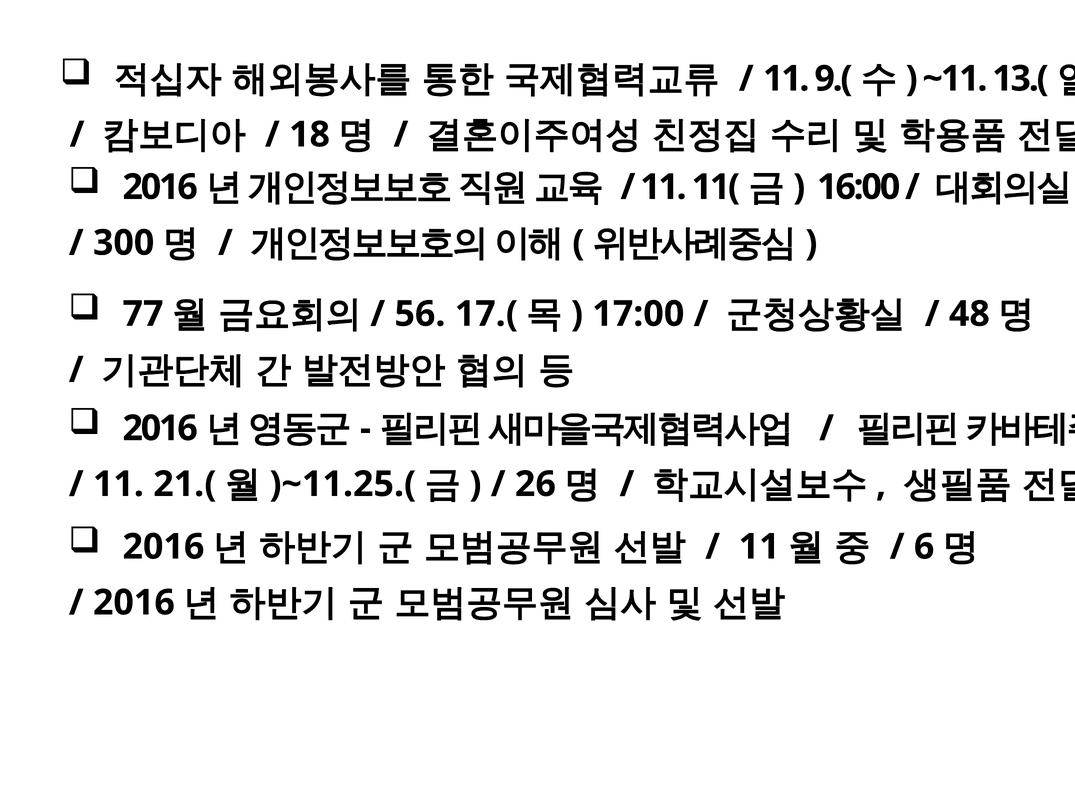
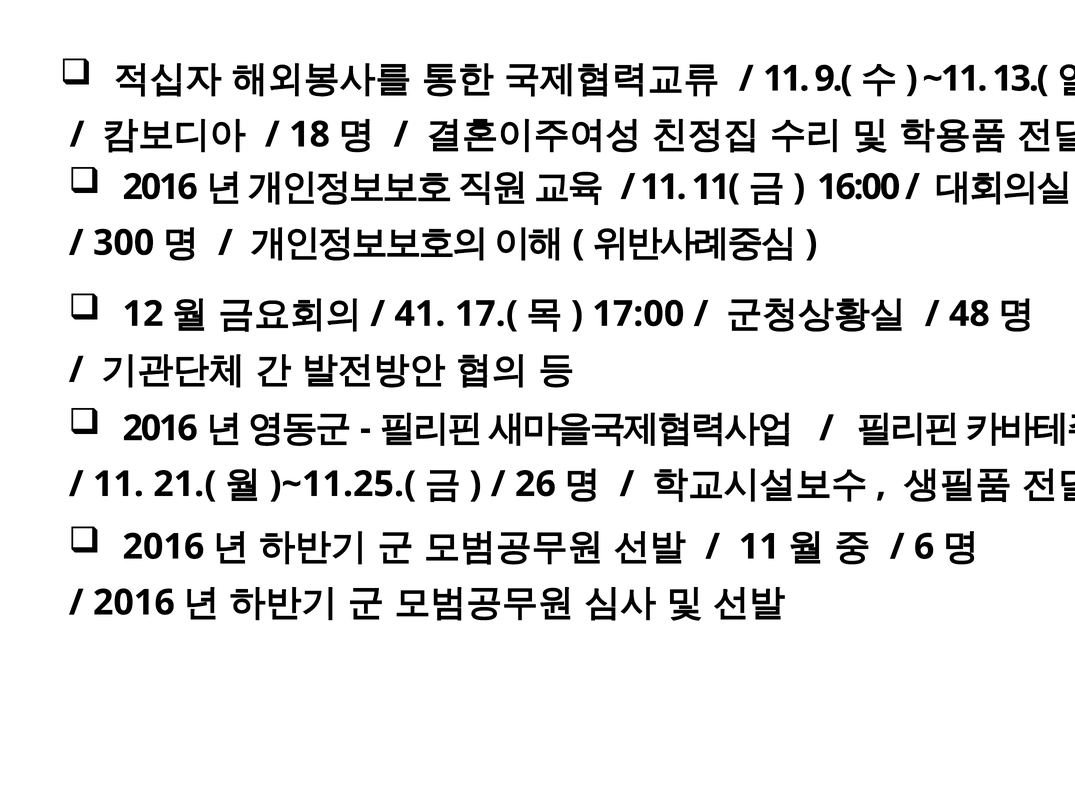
77: 77 -> 12 (143, 314)
56: 56 -> 41 (420, 314)
